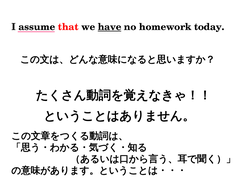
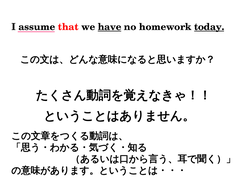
today underline: none -> present (209, 27)
